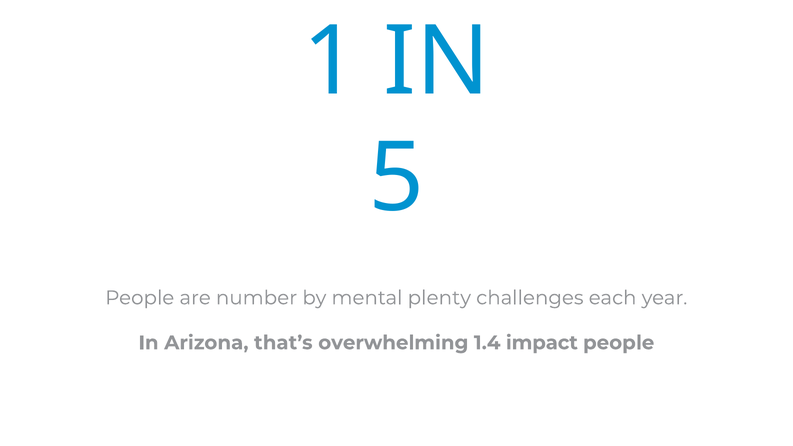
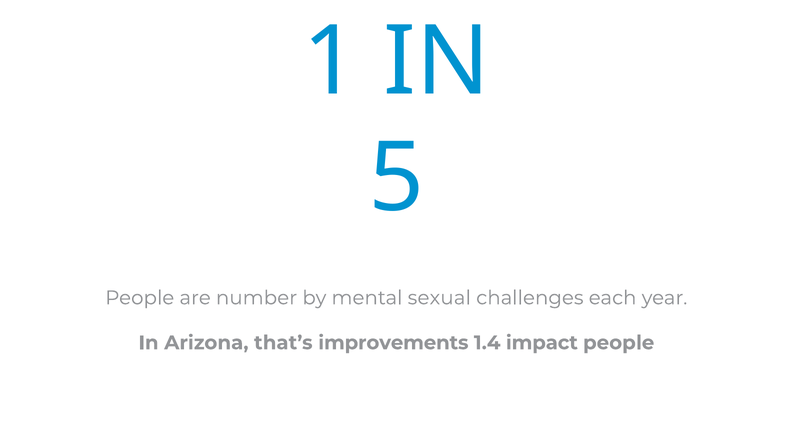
plenty: plenty -> sexual (439, 298)
overwhelming: overwhelming -> improvements (393, 343)
